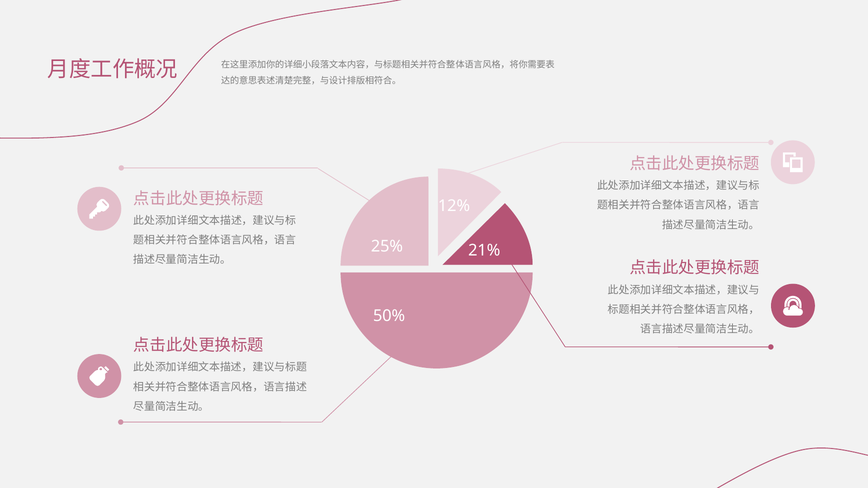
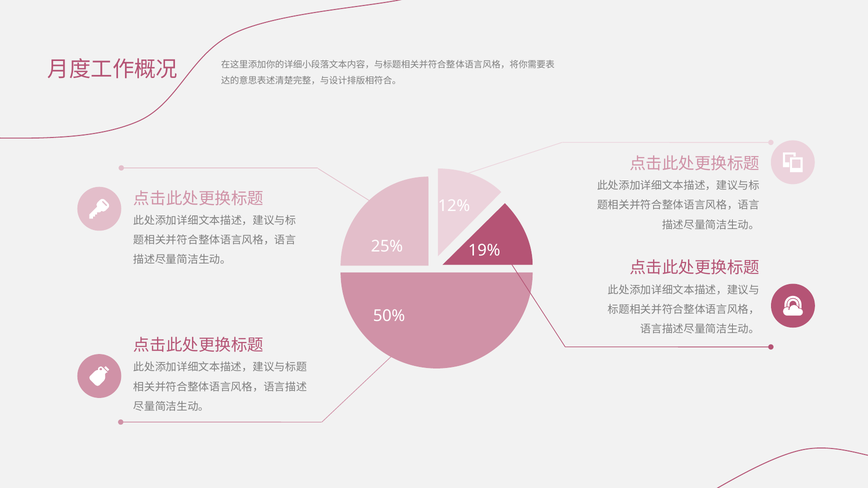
21%: 21% -> 19% (484, 251)
